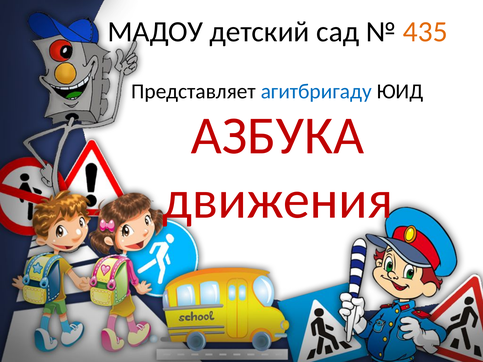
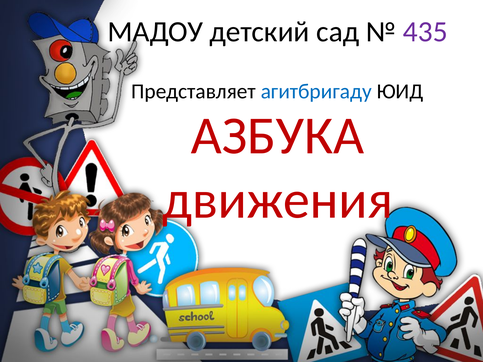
435 colour: orange -> purple (425, 32)
